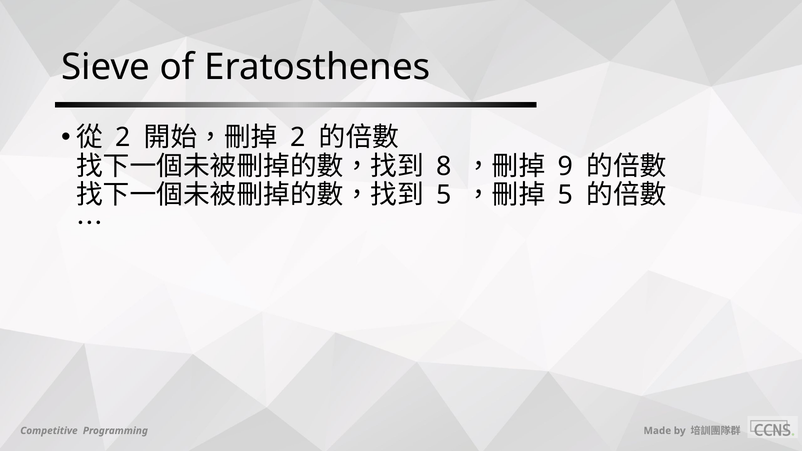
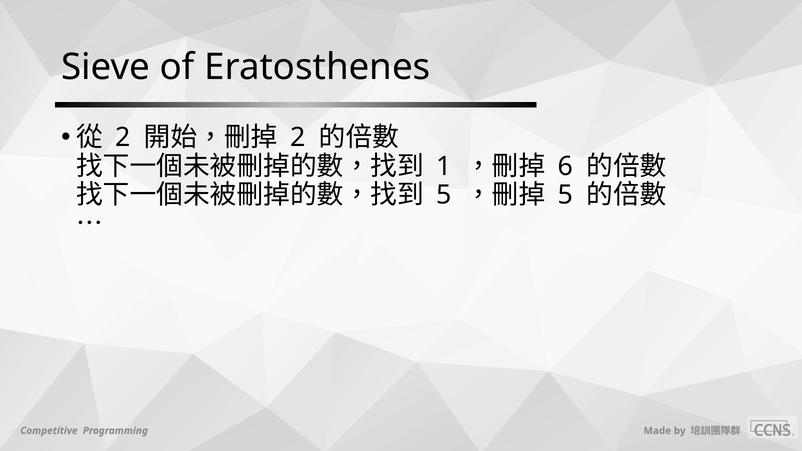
8: 8 -> 1 (444, 166)
9: 9 -> 6 (565, 166)
